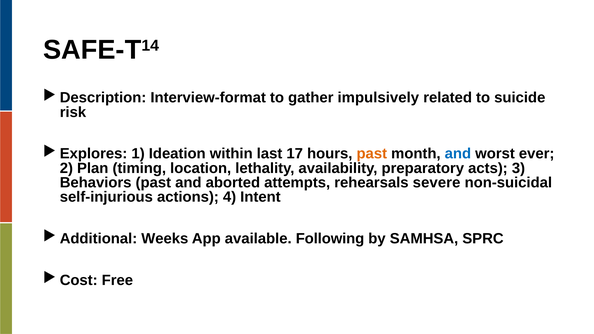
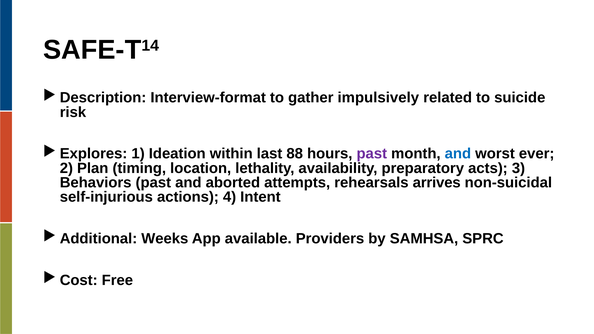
17: 17 -> 88 (295, 154)
past colour: orange -> purple (372, 154)
severe: severe -> arrives (437, 183)
Following: Following -> Providers (330, 239)
